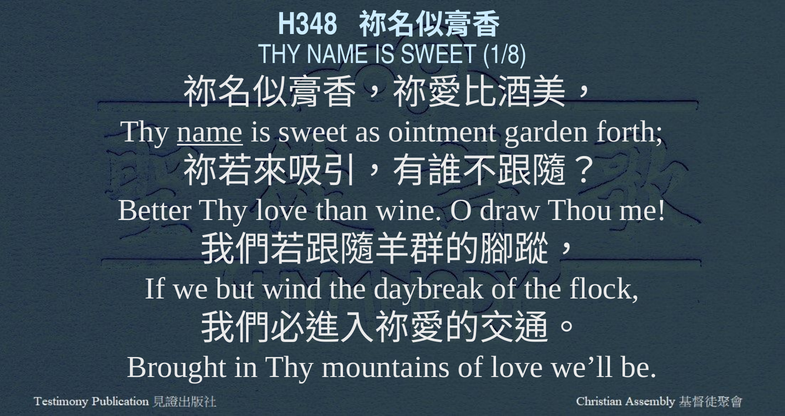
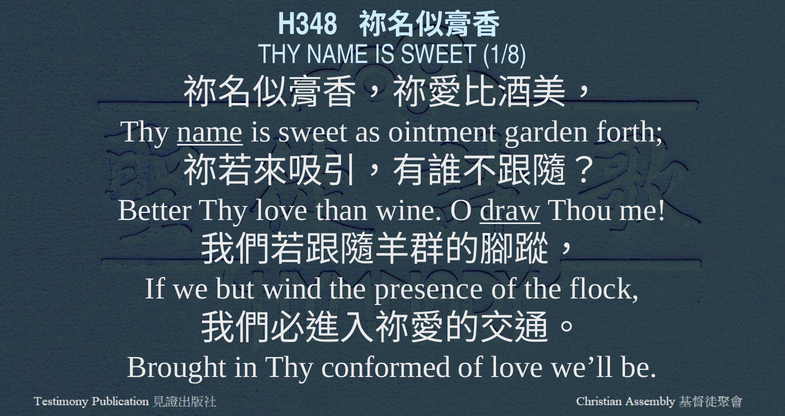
draw underline: none -> present (510, 210)
daybreak: daybreak -> presence (429, 289)
mountains: mountains -> conformed (386, 367)
